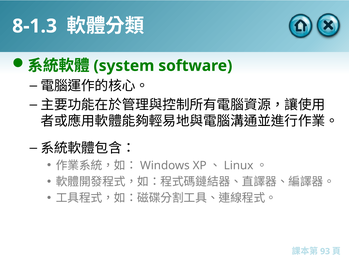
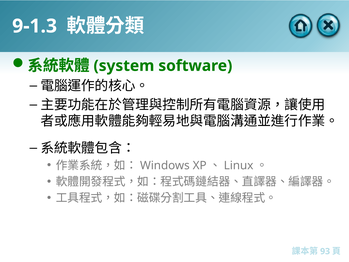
8-1.3: 8-1.3 -> 9-1.3 (35, 26)
